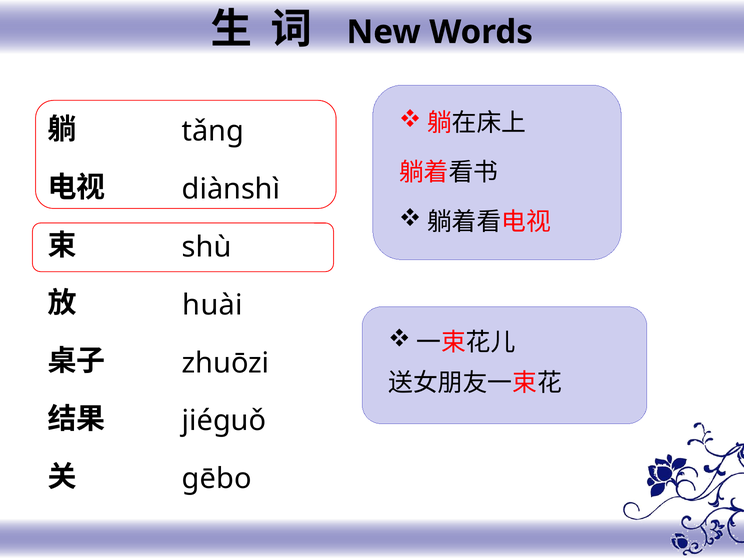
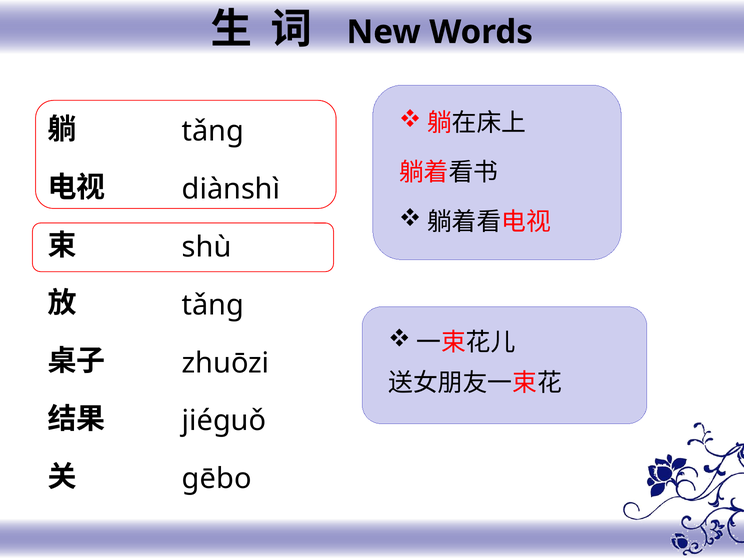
huài: huài -> tǎnɡ (213, 305)
